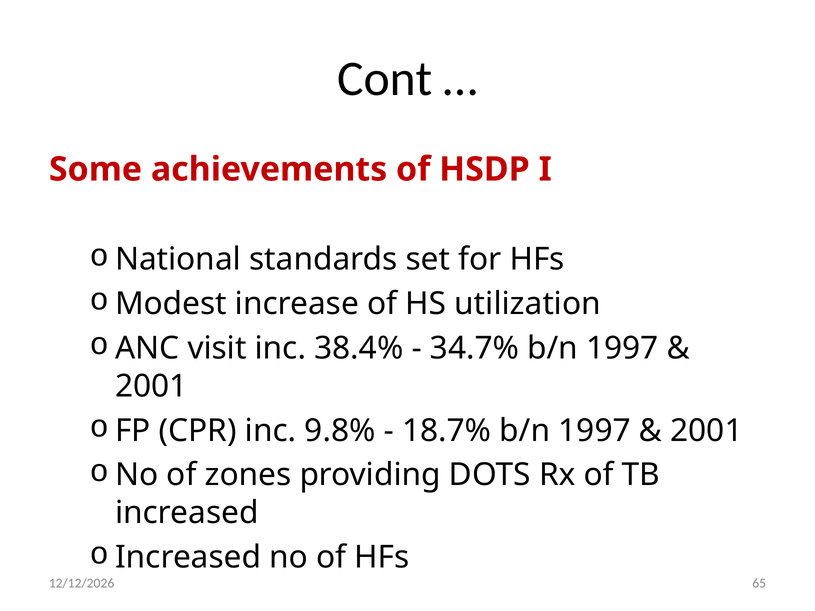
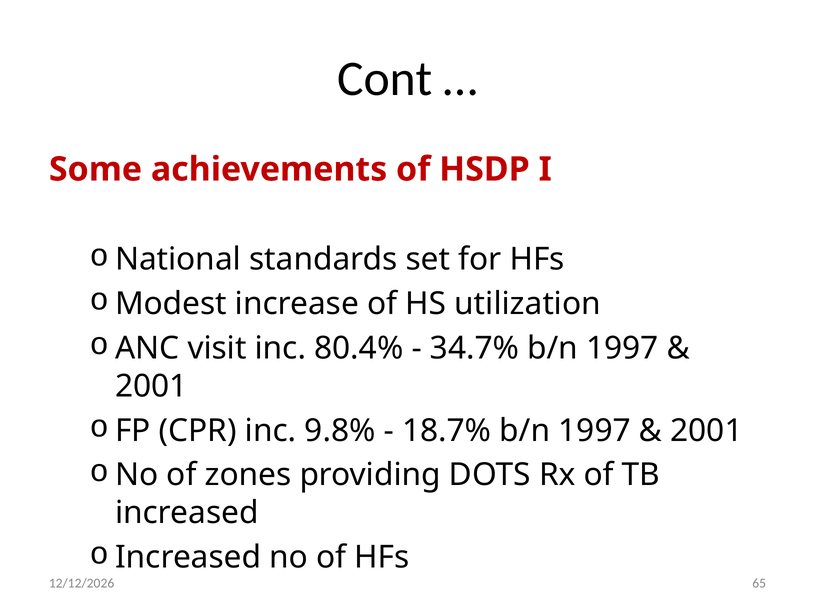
38.4%: 38.4% -> 80.4% (359, 348)
